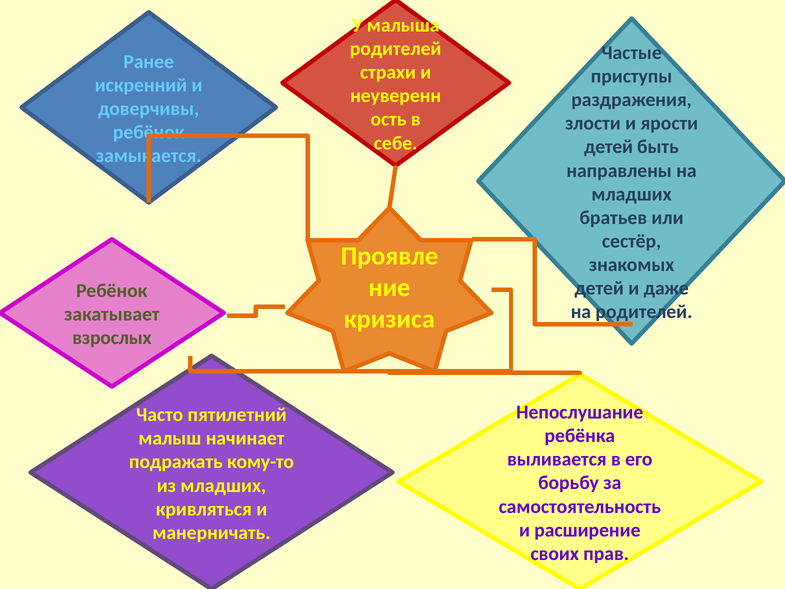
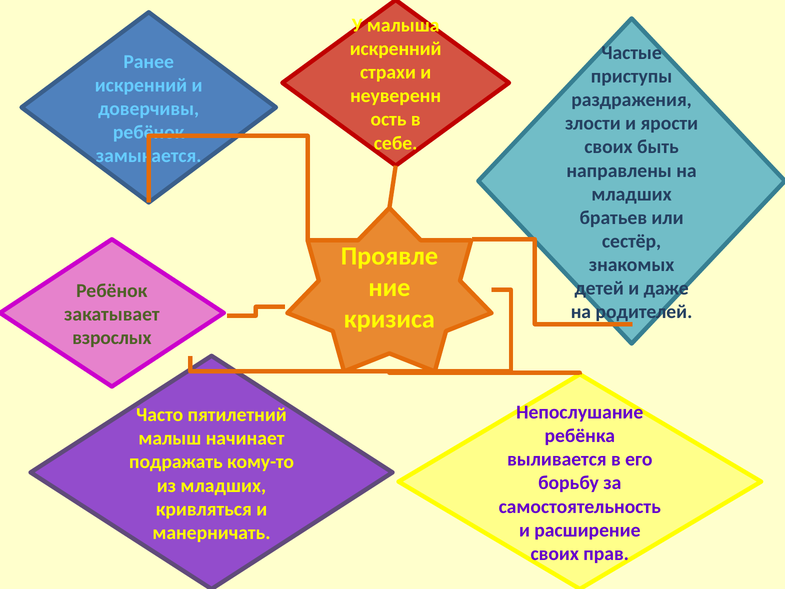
родителей: родителей -> искренний (396, 49)
детей: детей -> своих (608, 147)
